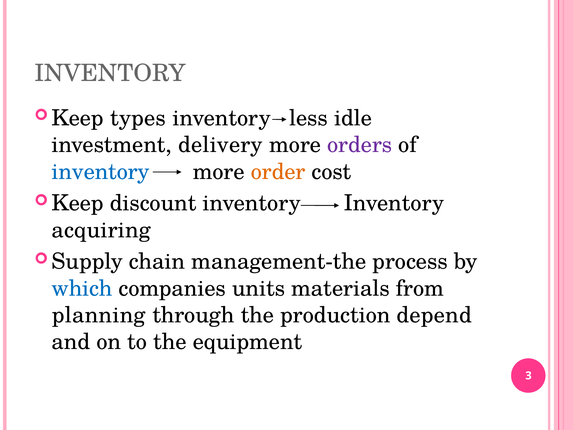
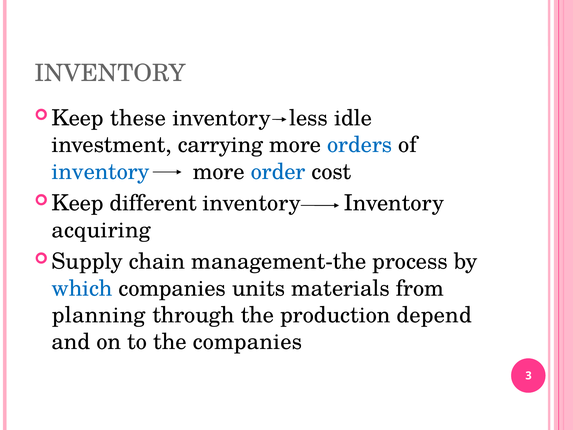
types: types -> these (138, 118)
delivery: delivery -> carrying (221, 145)
orders colour: purple -> blue (360, 145)
order colour: orange -> blue (278, 172)
discount: discount -> different (153, 203)
the equipment: equipment -> companies (247, 342)
